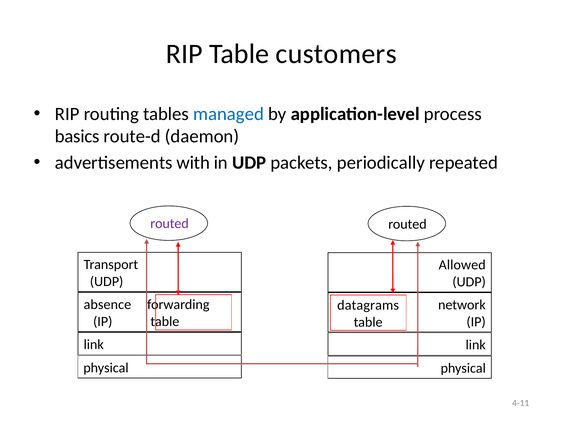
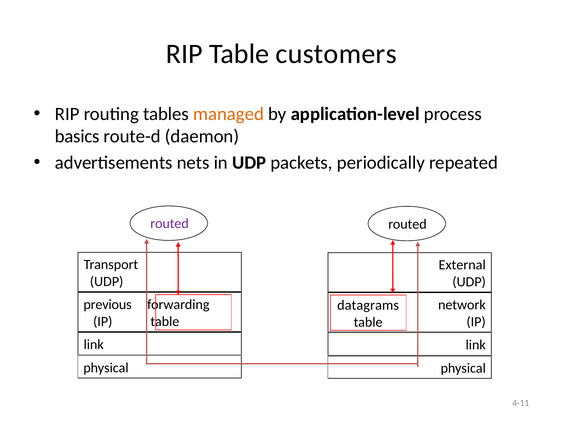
managed colour: blue -> orange (229, 114)
with: with -> nets (193, 163)
Allowed: Allowed -> External (462, 265)
absence: absence -> previous (108, 305)
